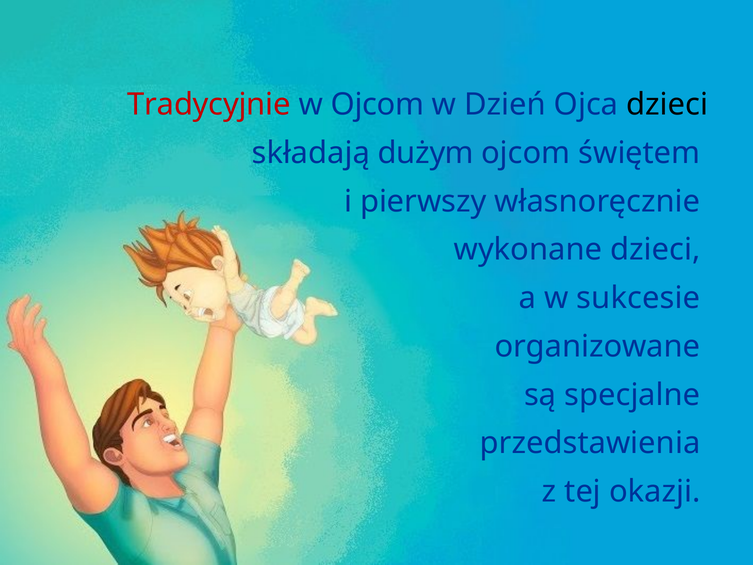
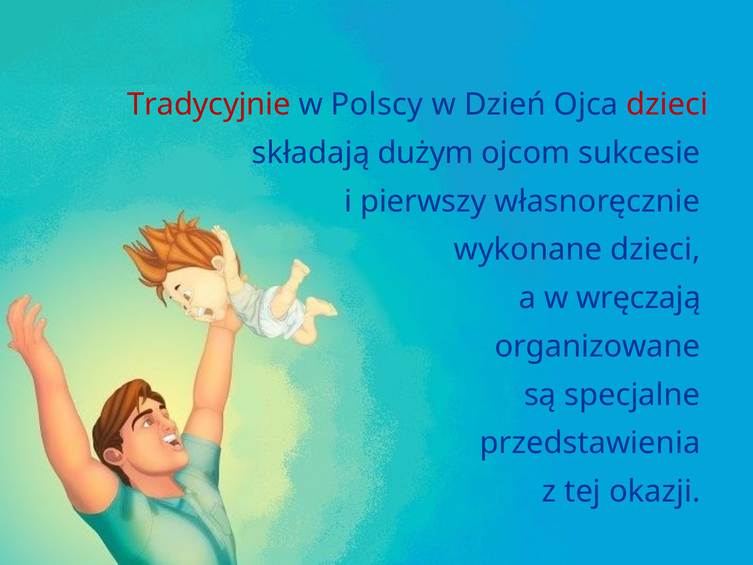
w Ojcom: Ojcom -> Polscy (377, 105)
dzieci colour: black -> red (667, 105)
świętem: świętem -> sukcesie (639, 153)
sukcesie: sukcesie -> wręczają (639, 298)
